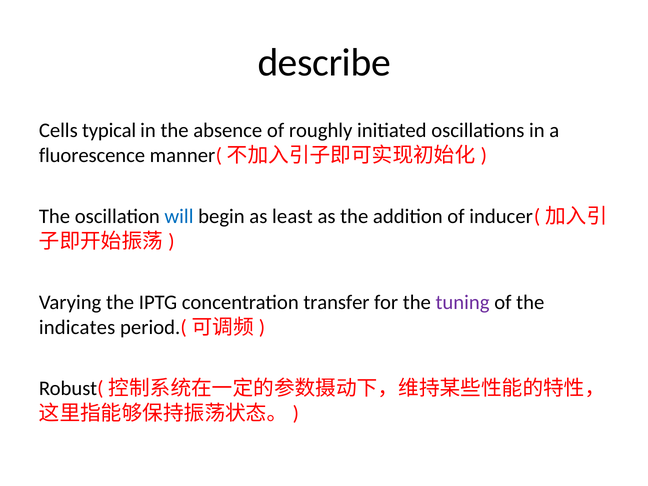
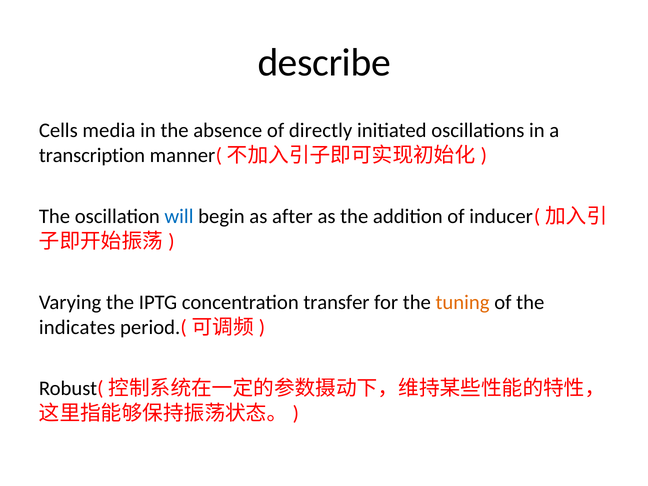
typical: typical -> media (109, 131)
roughly: roughly -> directly (321, 131)
fluorescence: fluorescence -> transcription (92, 155)
least: least -> after (292, 217)
tuning colour: purple -> orange (463, 303)
